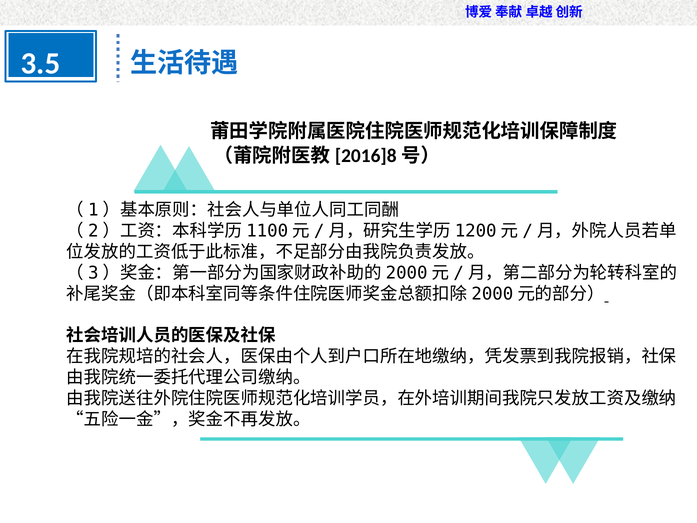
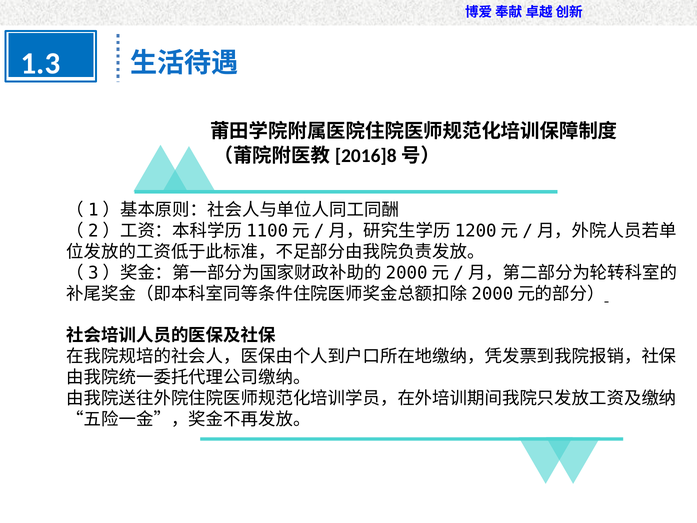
3.5: 3.5 -> 1.3 (40, 64)
